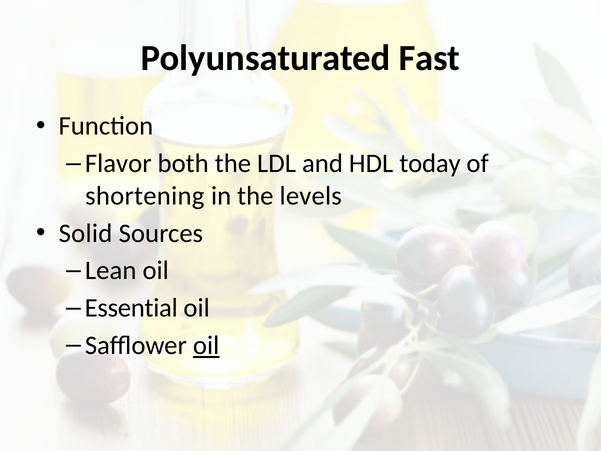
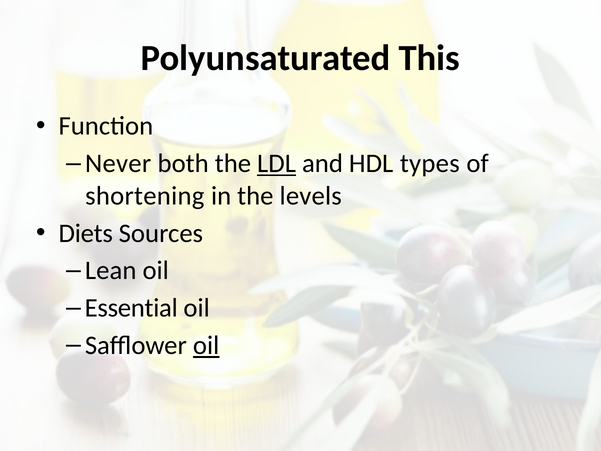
Fast: Fast -> This (429, 58)
Flavor: Flavor -> Never (118, 164)
LDL underline: none -> present (277, 164)
today: today -> types (430, 164)
Solid: Solid -> Diets (86, 233)
